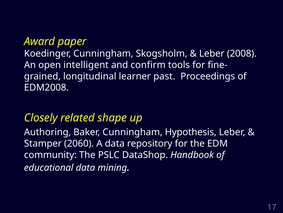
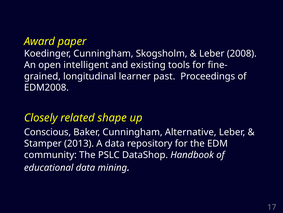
confirm: confirm -> existing (148, 65)
Authoring: Authoring -> Conscious (48, 132)
Hypothesis: Hypothesis -> Alternative (191, 132)
2060: 2060 -> 2013 (79, 143)
